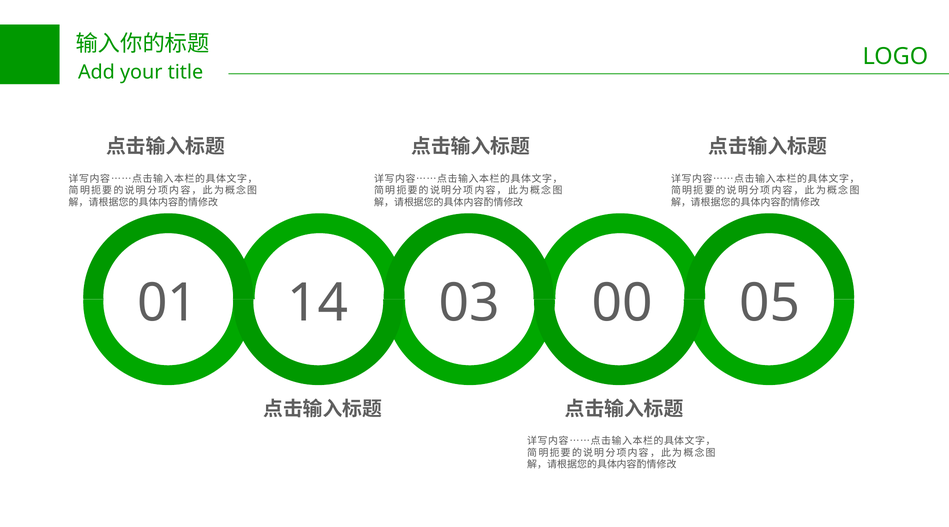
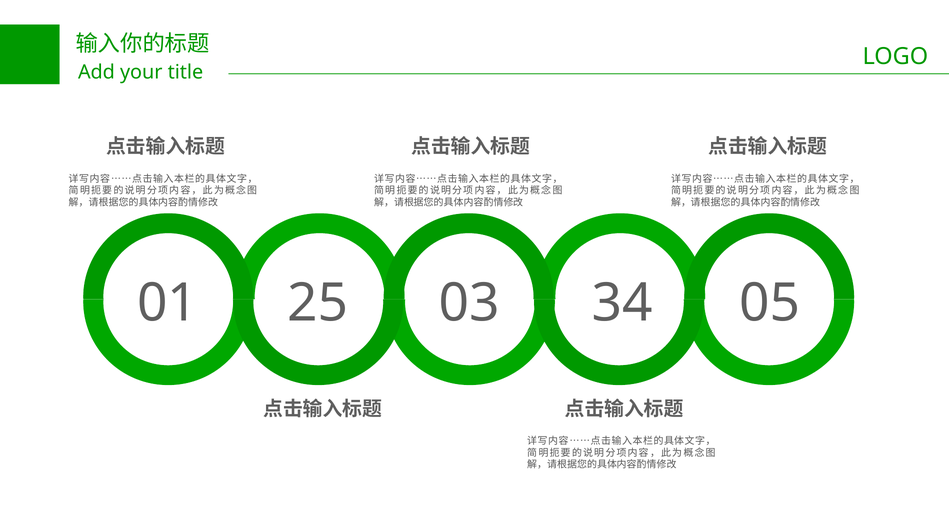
14: 14 -> 25 (318, 303)
00: 00 -> 34 (622, 303)
